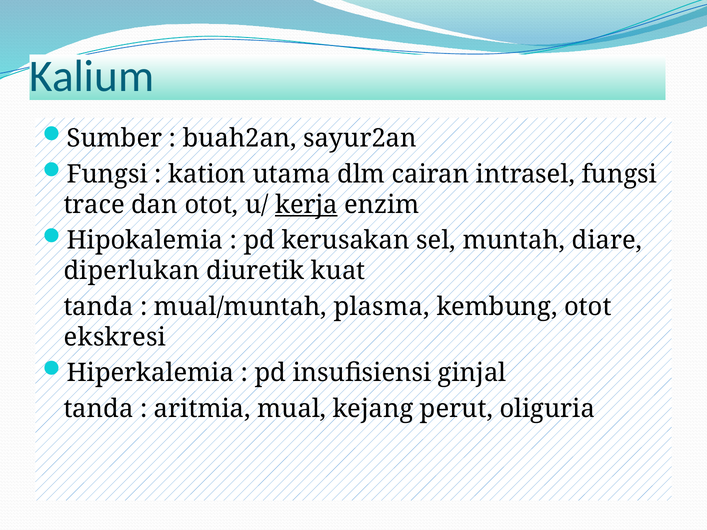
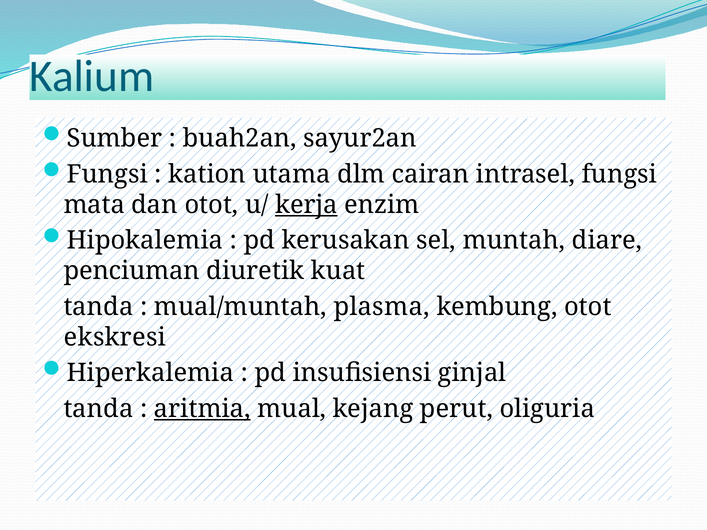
trace: trace -> mata (94, 205)
diperlukan: diperlukan -> penciuman (132, 271)
aritmia underline: none -> present (202, 409)
